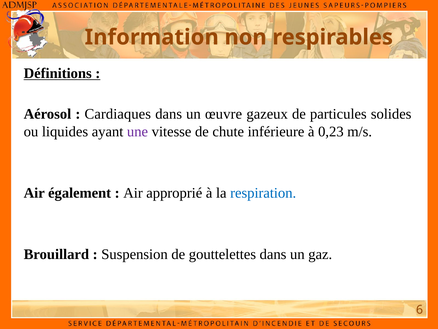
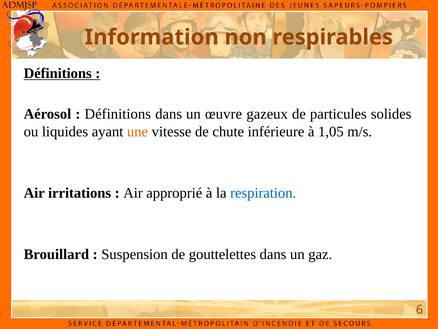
Cardiaques: Cardiaques -> Définitions (118, 114)
une colour: purple -> orange (138, 131)
0,23: 0,23 -> 1,05 (331, 131)
également: également -> irritations (80, 193)
